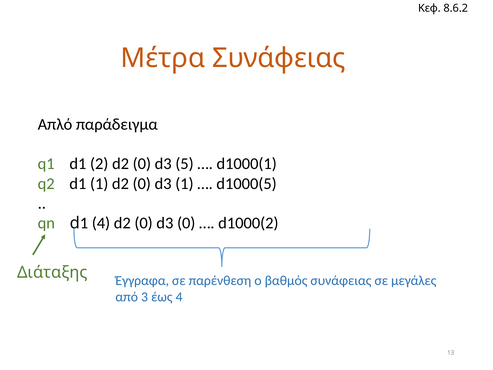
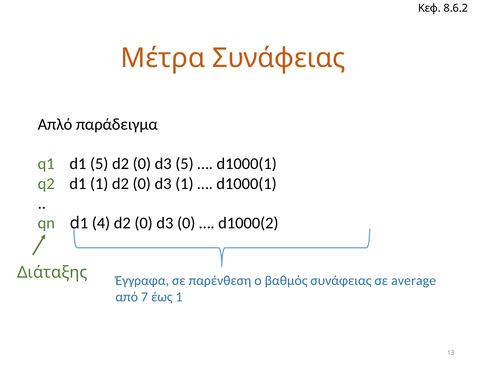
d1 2: 2 -> 5 (99, 164)
d1000(5: d1000(5 -> d1000(1 (247, 184)
μεγάλες: μεγάλες -> average (414, 280)
3: 3 -> 7 (145, 297)
έως 4: 4 -> 1 (179, 297)
